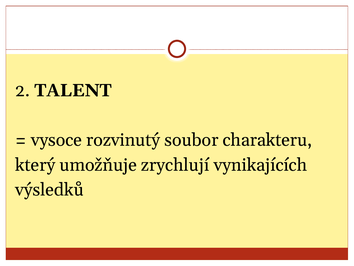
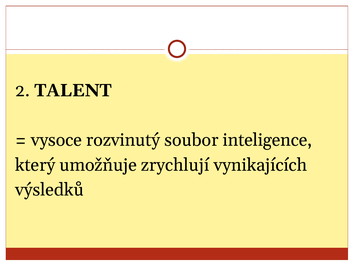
charakteru: charakteru -> inteligence (267, 140)
